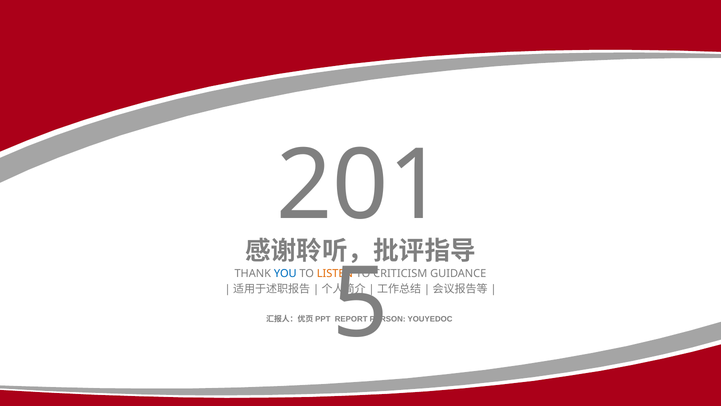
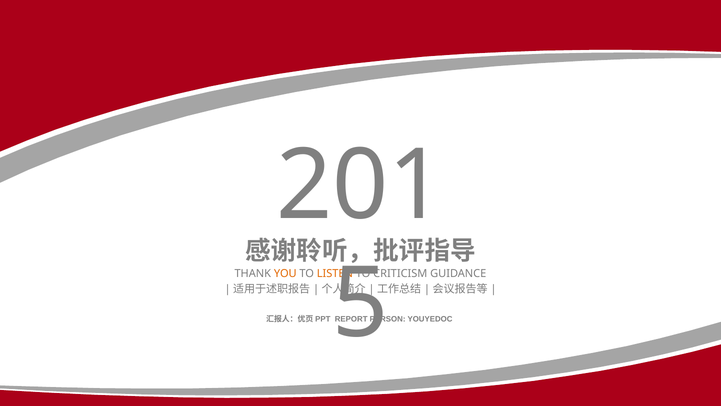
YOU colour: blue -> orange (285, 274)
